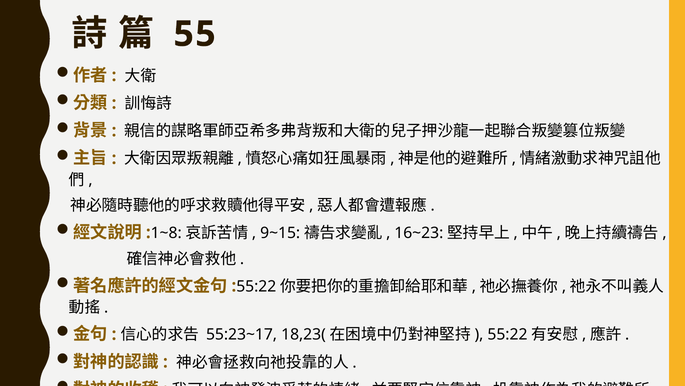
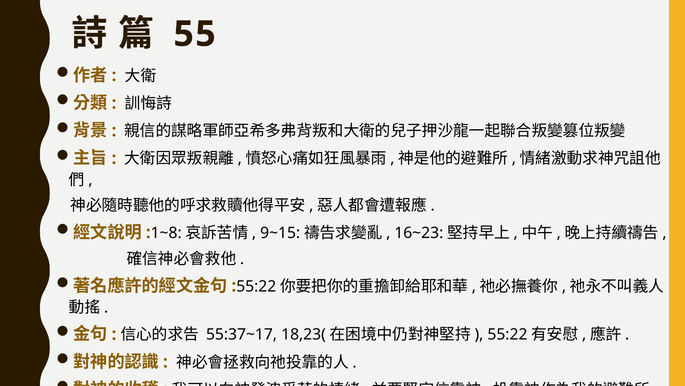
55:23~17: 55:23~17 -> 55:37~17 (242, 334)
